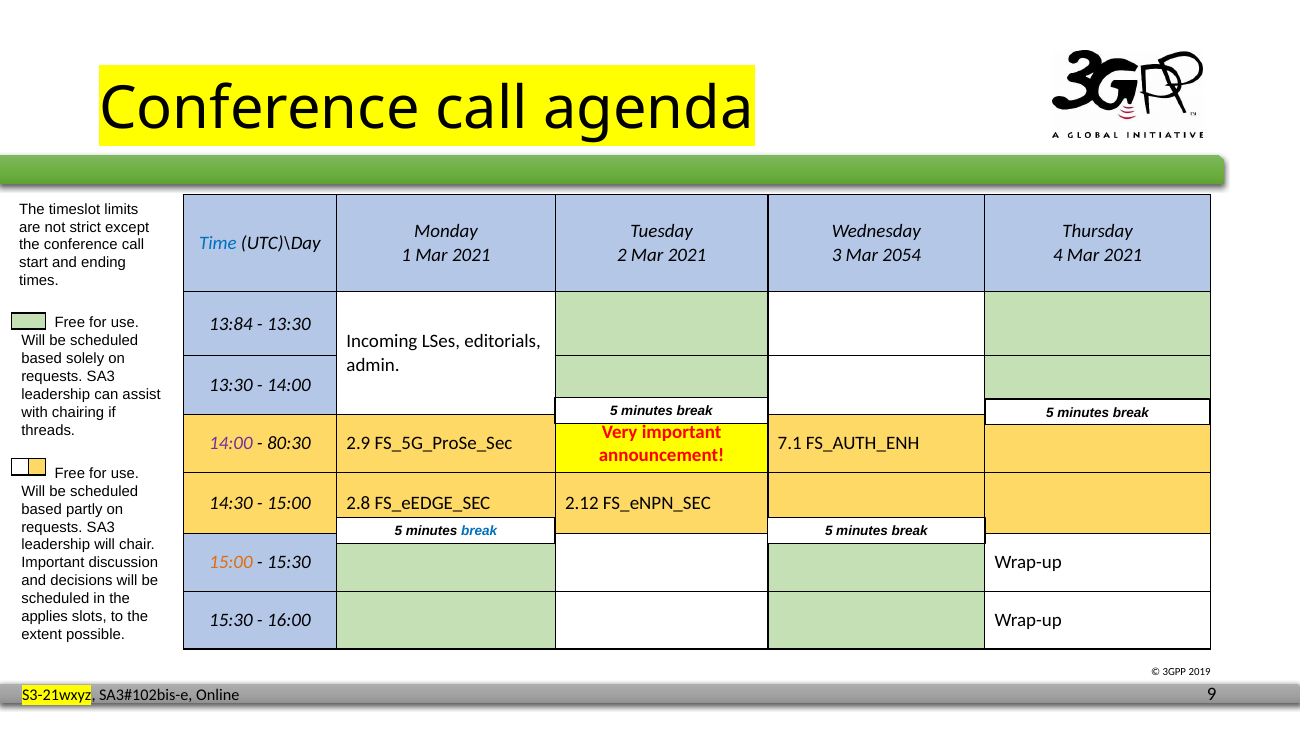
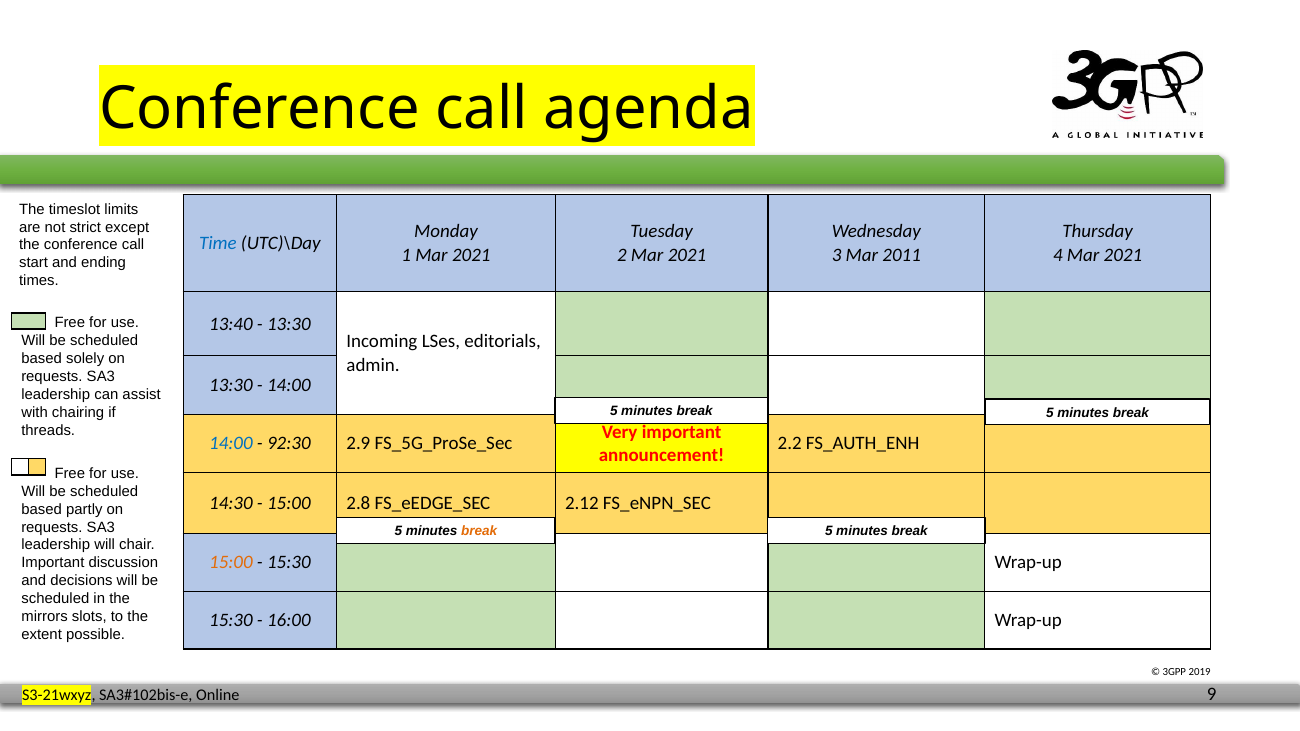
2054: 2054 -> 2011 (902, 255)
13:84: 13:84 -> 13:40 (231, 324)
14:00 colour: purple -> blue (231, 444)
80:30: 80:30 -> 92:30 (289, 444)
7.1: 7.1 -> 2.2 (790, 444)
break colour: blue -> orange (479, 531)
applies: applies -> mirrors (45, 617)
